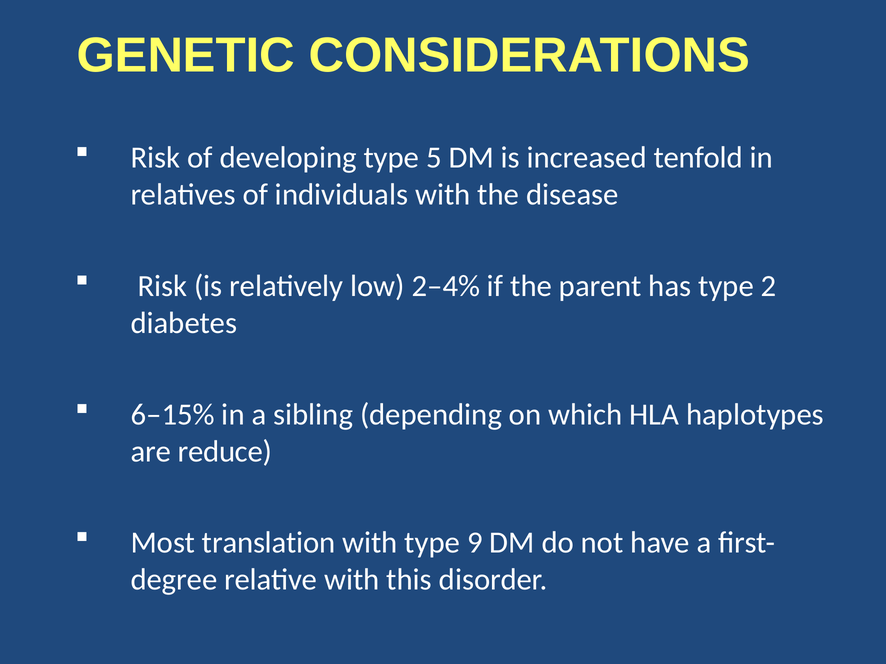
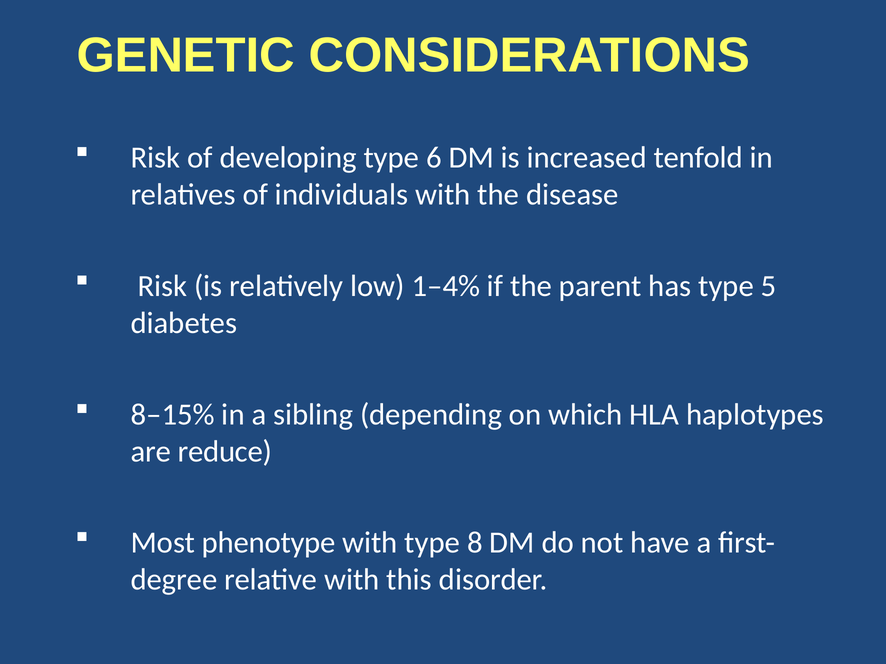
5: 5 -> 6 (434, 158)
2–4%: 2–4% -> 1–4% (446, 286)
2: 2 -> 5 (769, 286)
6–15%: 6–15% -> 8–15% (173, 415)
translation: translation -> phenotype (269, 543)
9: 9 -> 8 (475, 543)
